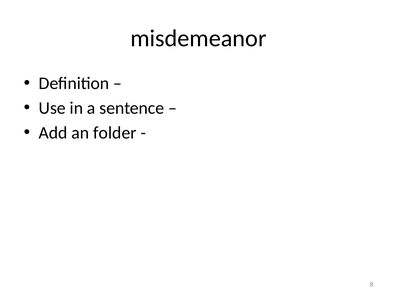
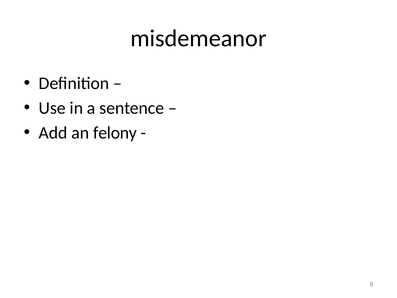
folder: folder -> felony (115, 133)
